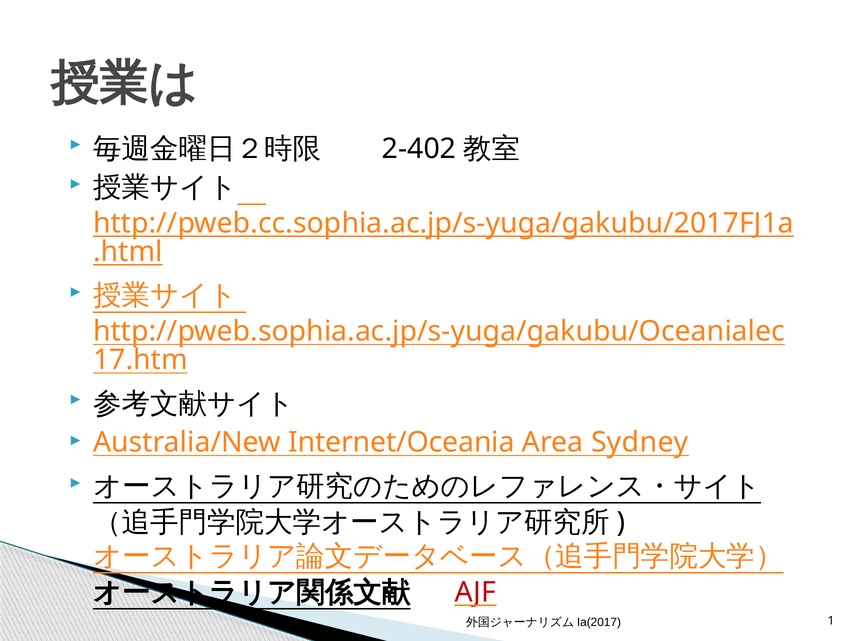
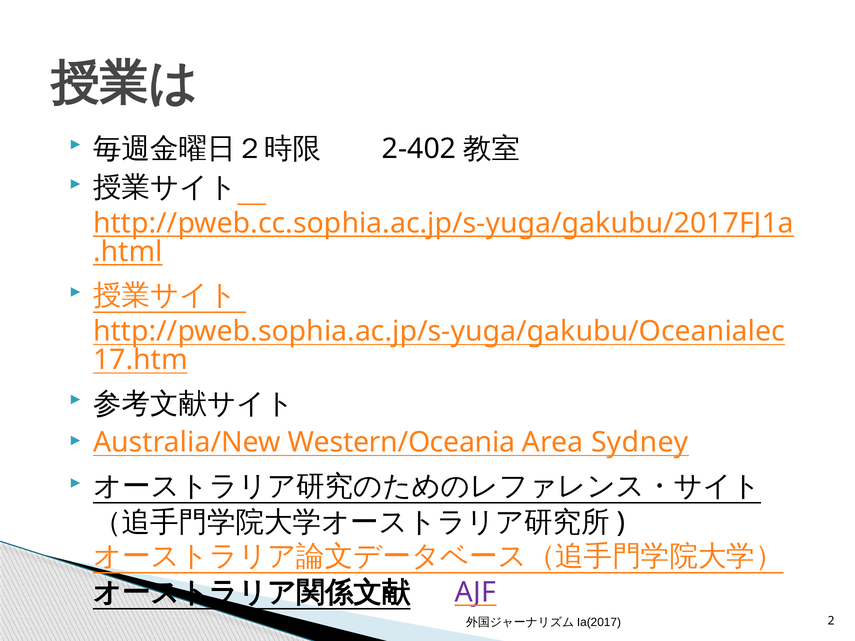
Internet/Oceania: Internet/Oceania -> Western/Oceania (401, 443)
AJF colour: red -> purple (475, 592)
1: 1 -> 2 (831, 621)
